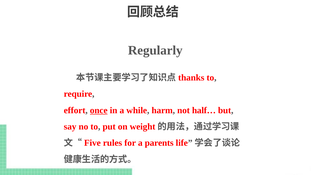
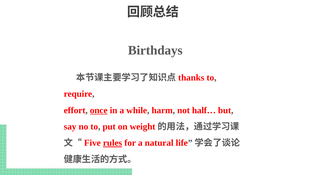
Regularly: Regularly -> Birthdays (155, 50)
rules underline: none -> present (113, 143)
parents: parents -> natural (159, 143)
